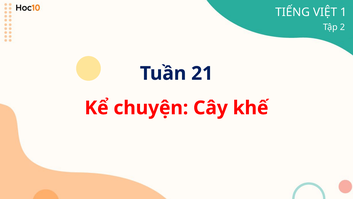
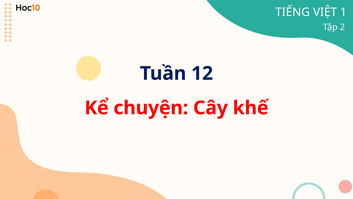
21: 21 -> 12 (202, 73)
